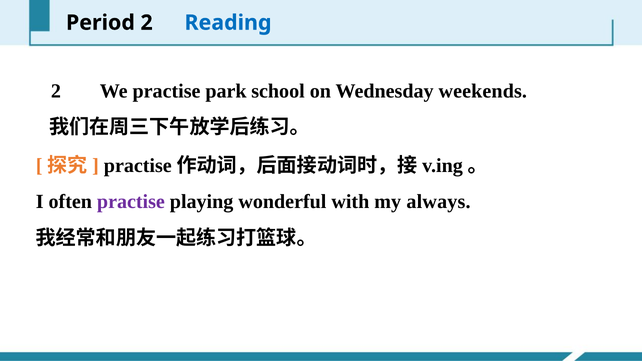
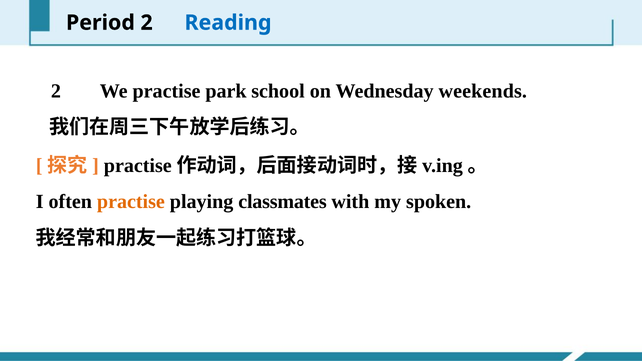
practise colour: purple -> orange (131, 202)
wonderful: wonderful -> classmates (283, 202)
always: always -> spoken (439, 202)
